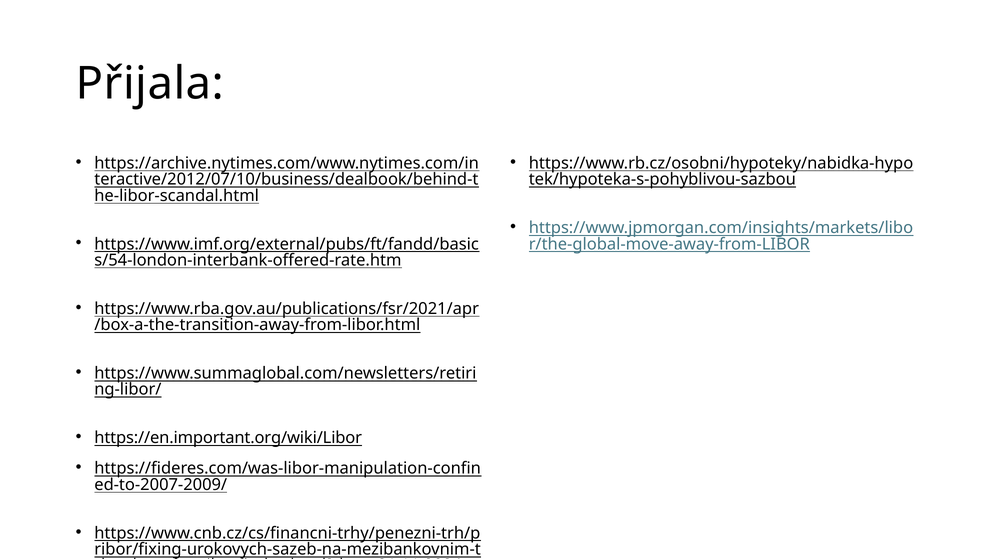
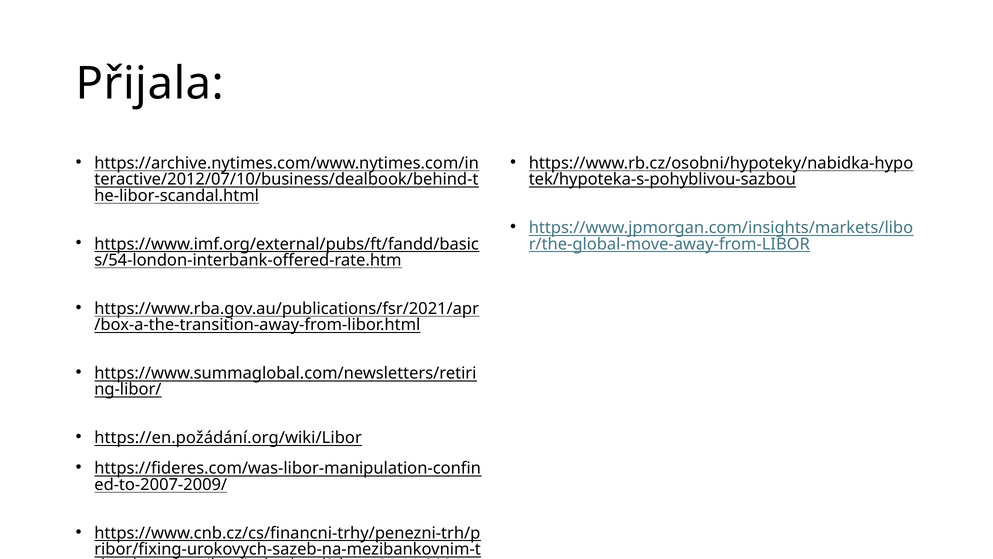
https://en.important.org/wiki/Libor: https://en.important.org/wiki/Libor -> https://en.požádání.org/wiki/Libor (228, 438)
